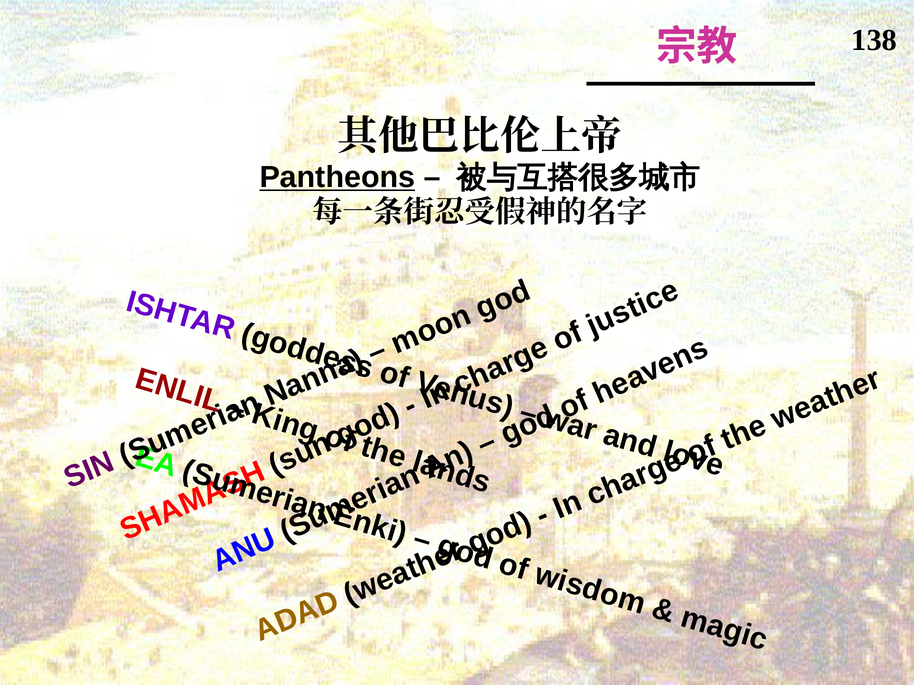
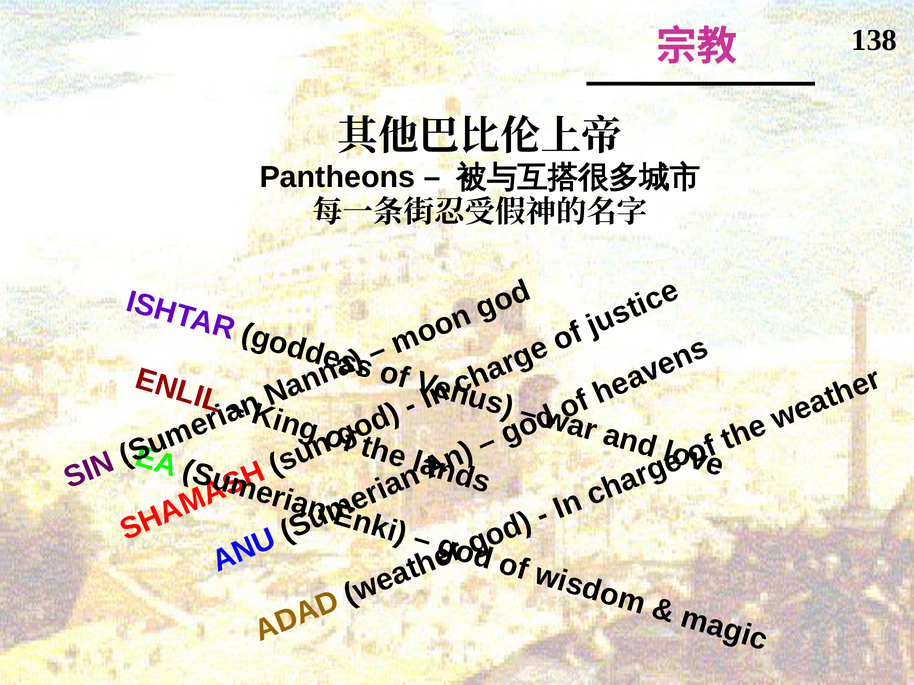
Pantheons underline: present -> none (337, 177)
